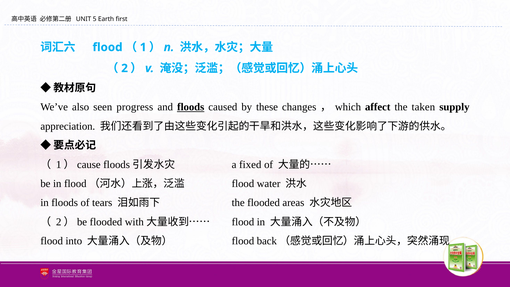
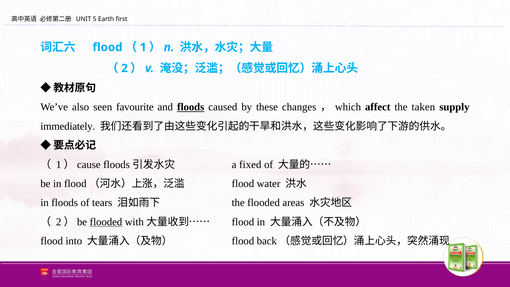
progress: progress -> favourite (135, 107)
appreciation: appreciation -> immediately (68, 126)
flooded underline: none -> present (106, 222)
